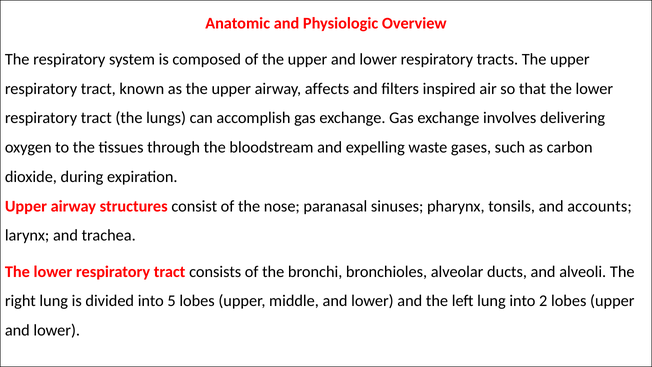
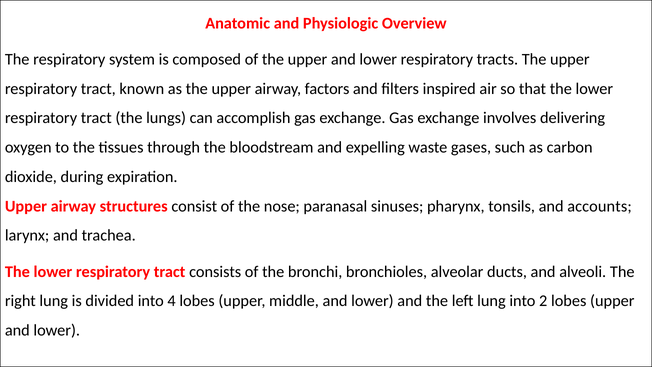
affects: affects -> factors (327, 89)
5: 5 -> 4 (172, 301)
